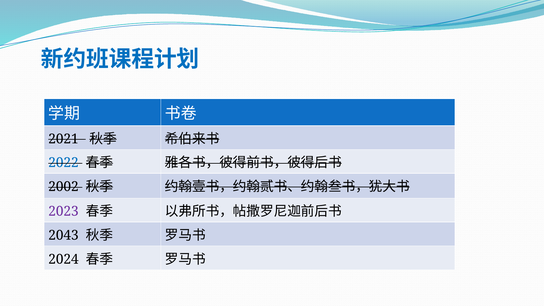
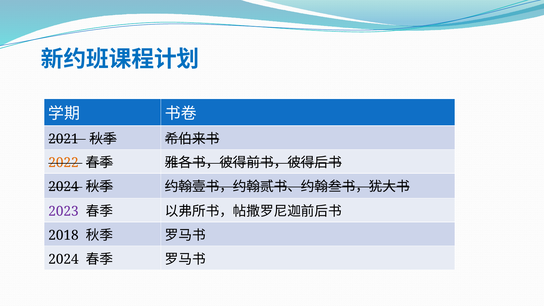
2022 colour: blue -> orange (63, 163)
2002: 2002 -> 2024 (63, 187)
2043: 2043 -> 2018 (63, 235)
